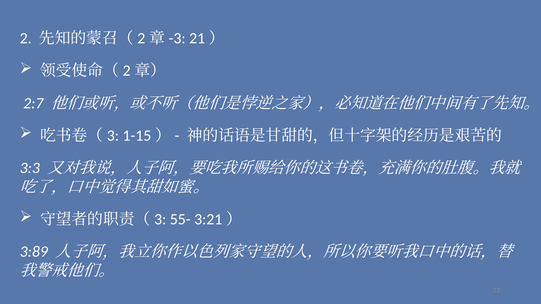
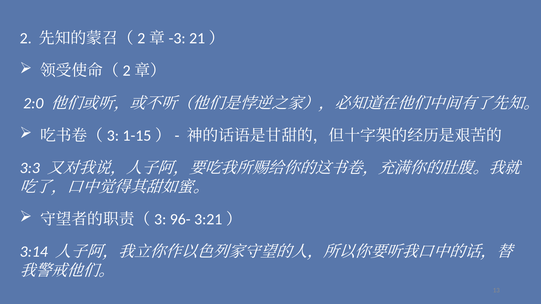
2:7: 2:7 -> 2:0 (33, 103)
55-: 55- -> 96- (180, 220)
3:89: 3:89 -> 3:14 (34, 252)
